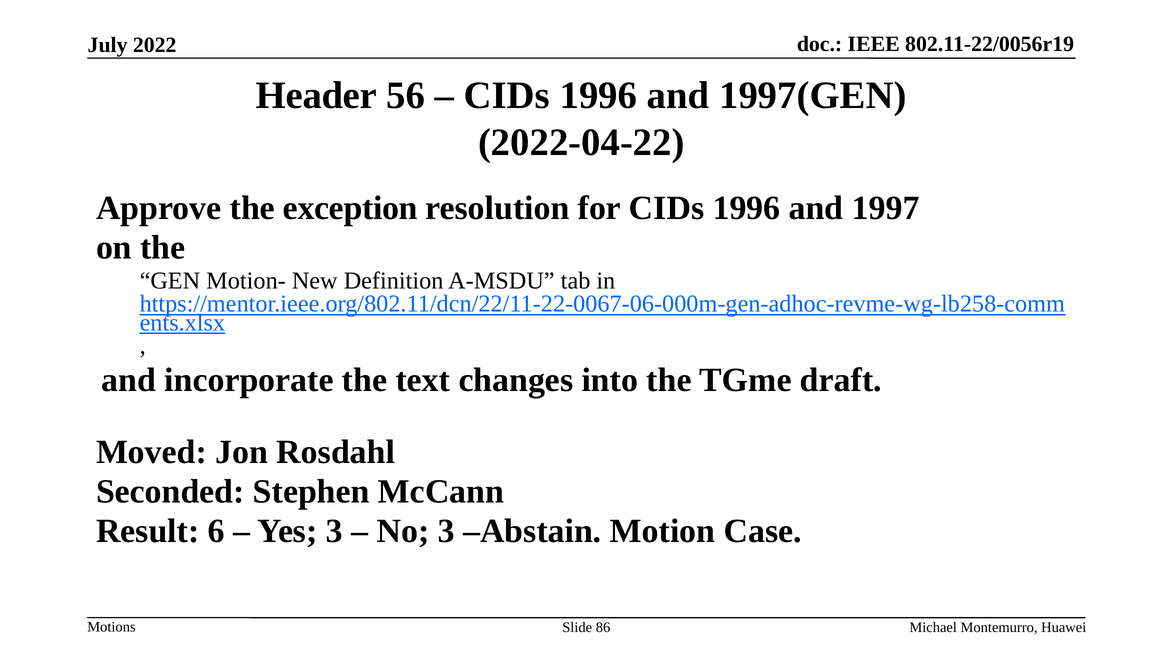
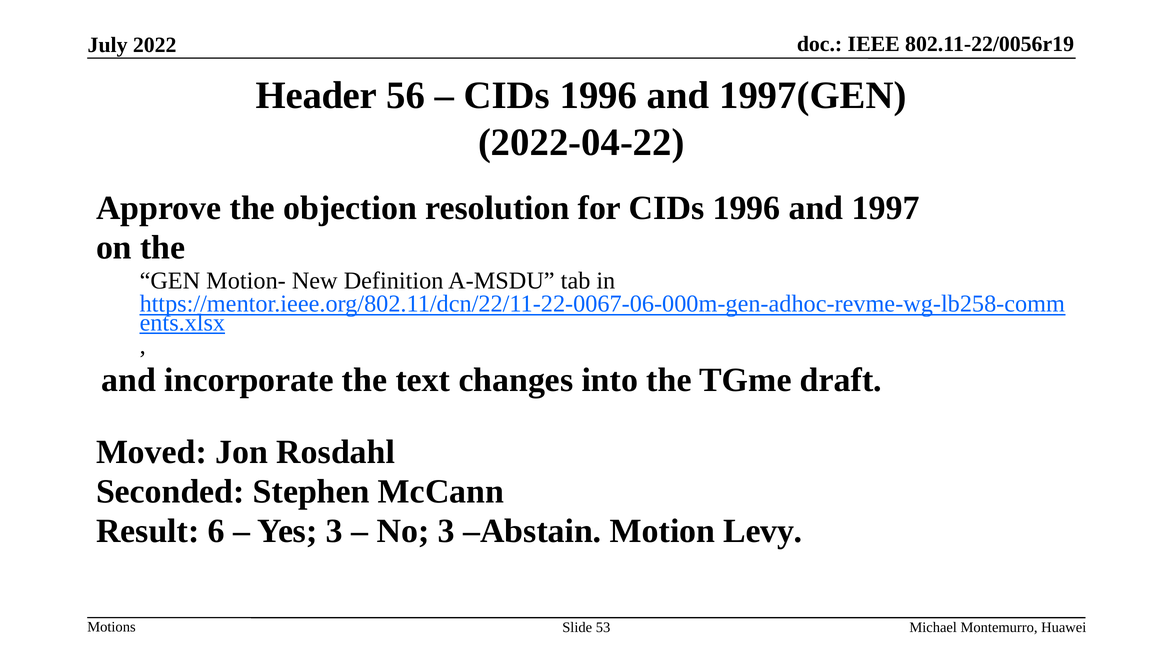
exception: exception -> objection (350, 208)
Case: Case -> Levy (763, 531)
86: 86 -> 53 (603, 627)
